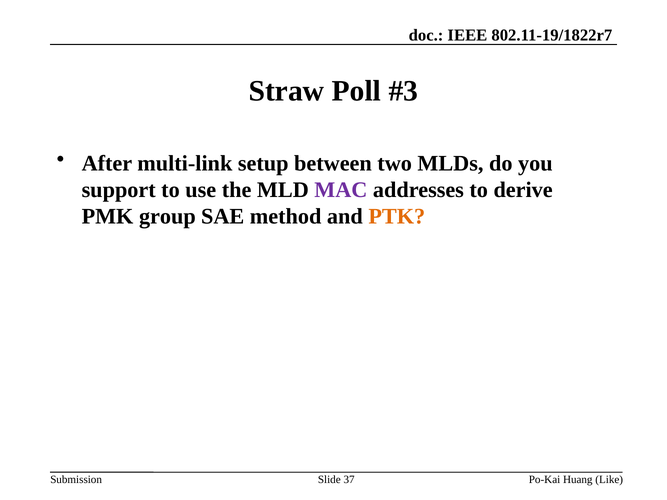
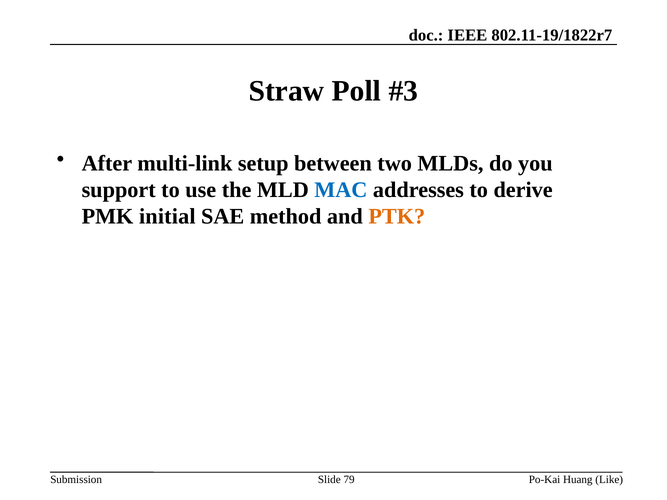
MAC colour: purple -> blue (341, 190)
group: group -> initial (167, 217)
37: 37 -> 79 (349, 480)
